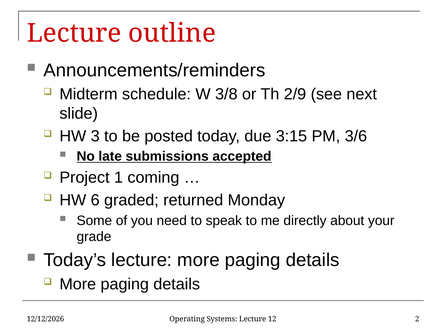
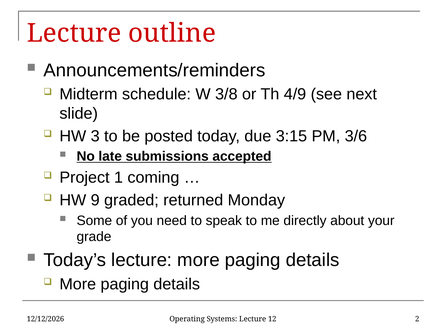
2/9: 2/9 -> 4/9 (295, 94)
6: 6 -> 9 (95, 200)
